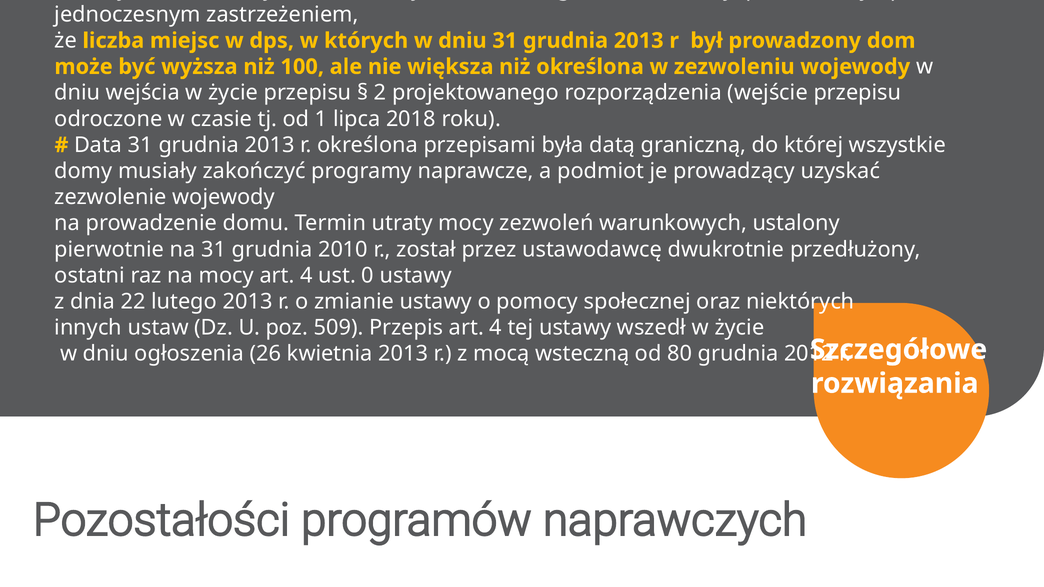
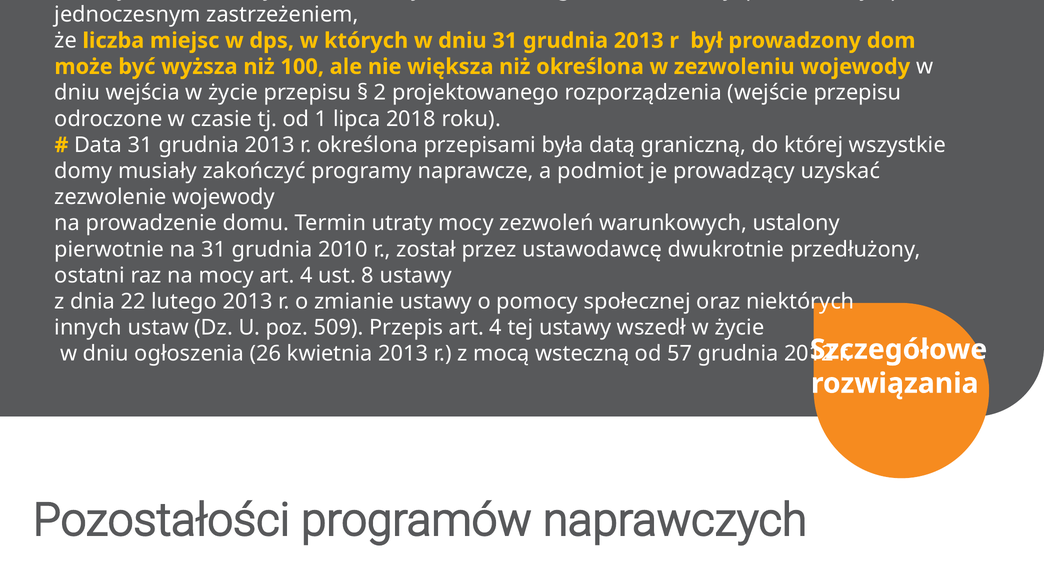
0: 0 -> 8 (368, 276)
80: 80 -> 57 (680, 354)
